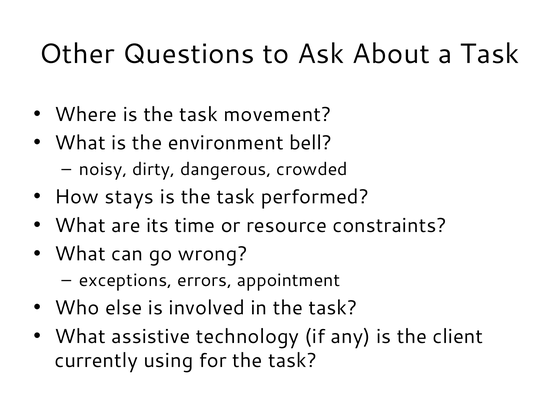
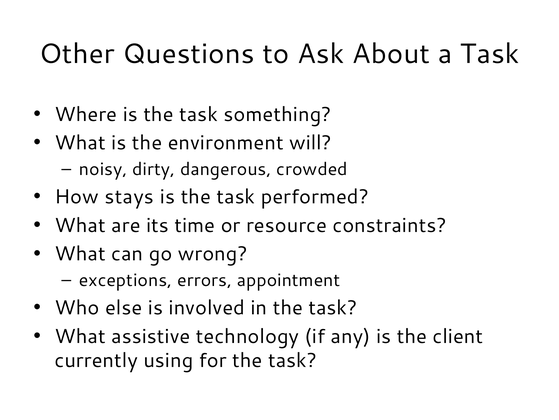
movement: movement -> something (278, 114)
bell: bell -> will (311, 143)
